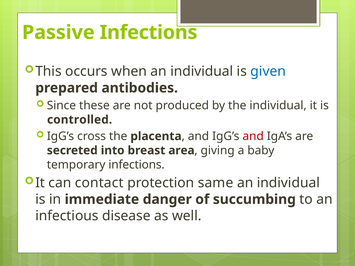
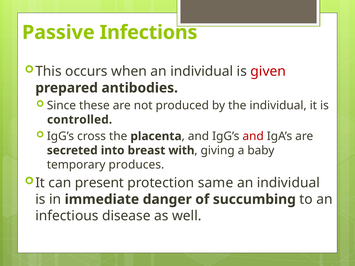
given colour: blue -> red (268, 71)
area: area -> with (181, 151)
temporary infections: infections -> produces (136, 165)
contact: contact -> present (99, 183)
